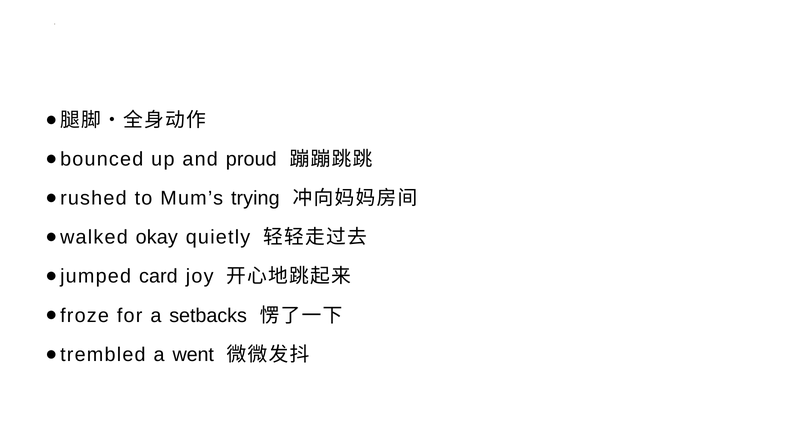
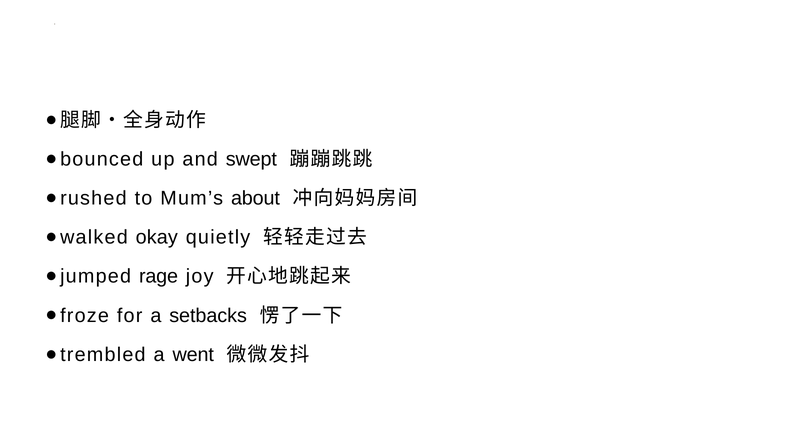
proud: proud -> swept (251, 159)
trying: trying -> about (255, 198)
card: card -> rage (159, 276)
